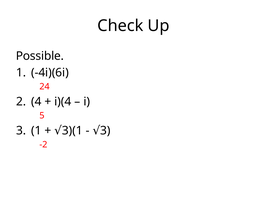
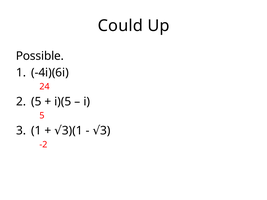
Check: Check -> Could (120, 26)
2 4: 4 -> 5 (36, 102)
i)(4: i)(4 -> i)(5 (63, 102)
